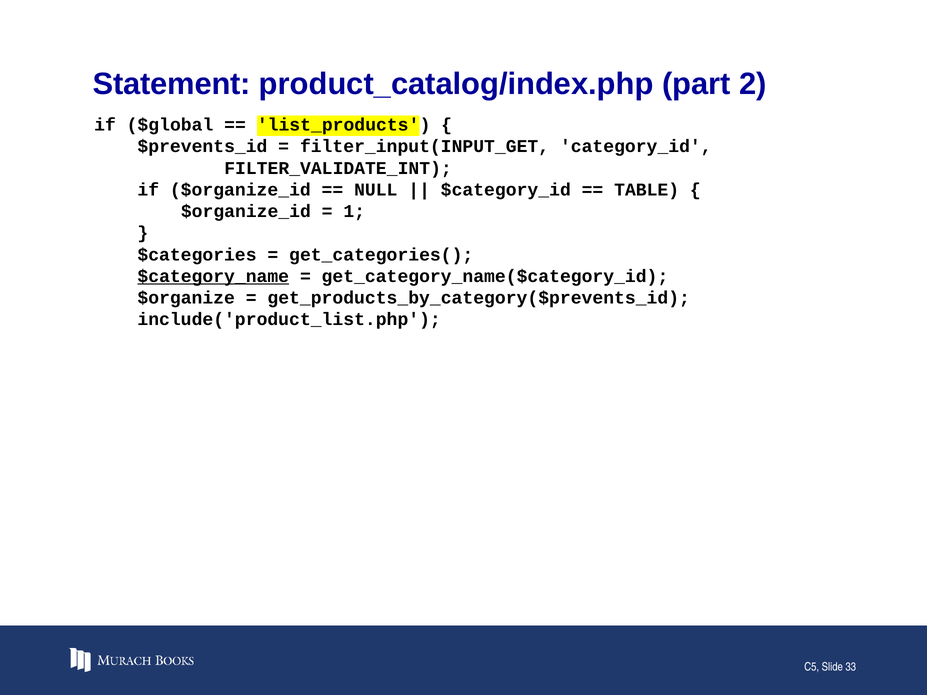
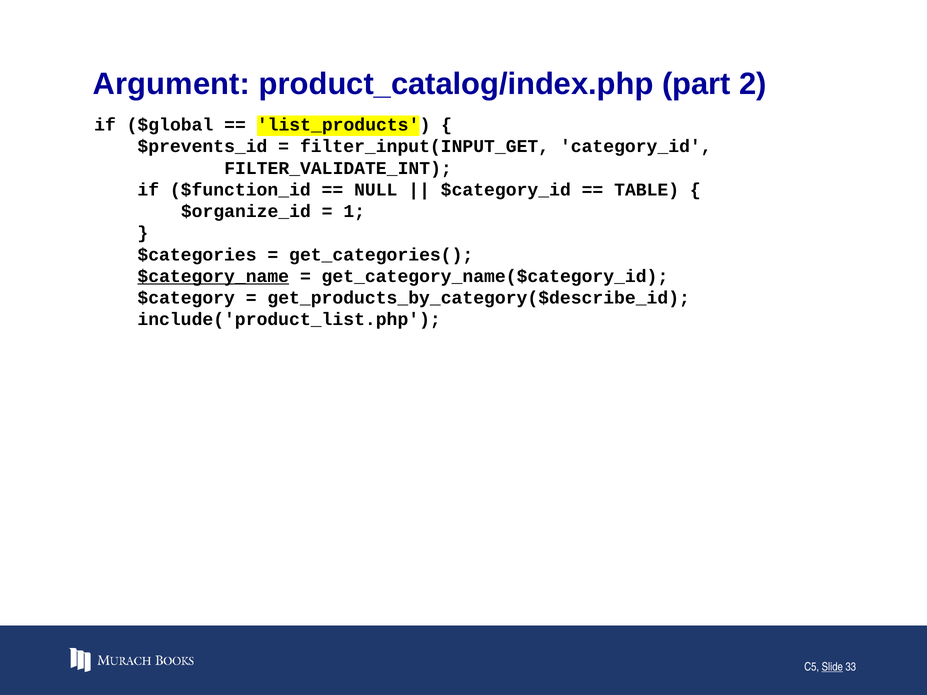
Statement: Statement -> Argument (171, 84)
if $organize_id: $organize_id -> $function_id (240, 190)
$organize: $organize -> $category (186, 298)
get_products_by_category($prevents_id: get_products_by_category($prevents_id -> get_products_by_category($describe_id (479, 298)
Slide underline: none -> present (832, 667)
